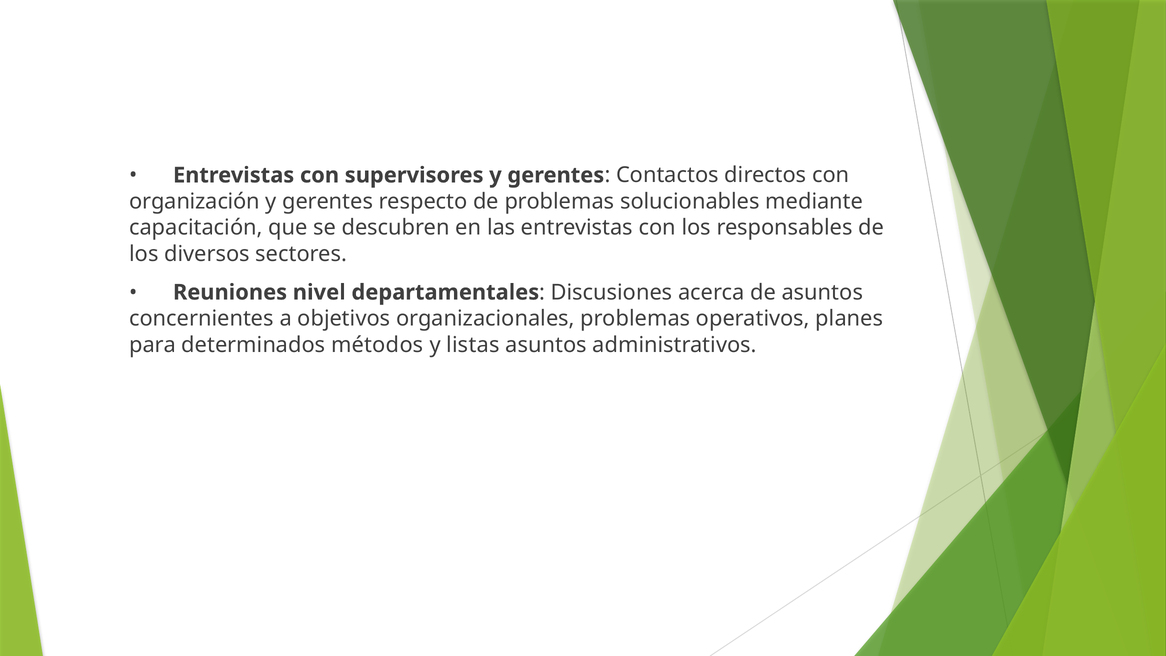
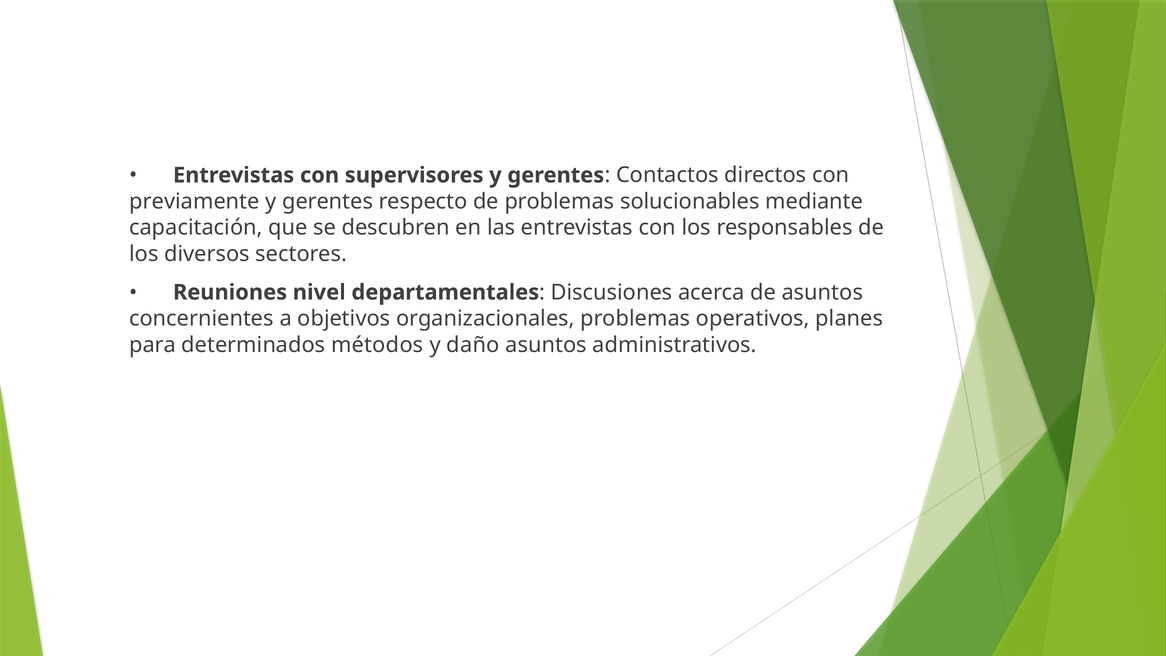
organización: organización -> previamente (194, 201)
listas: listas -> daño (473, 345)
